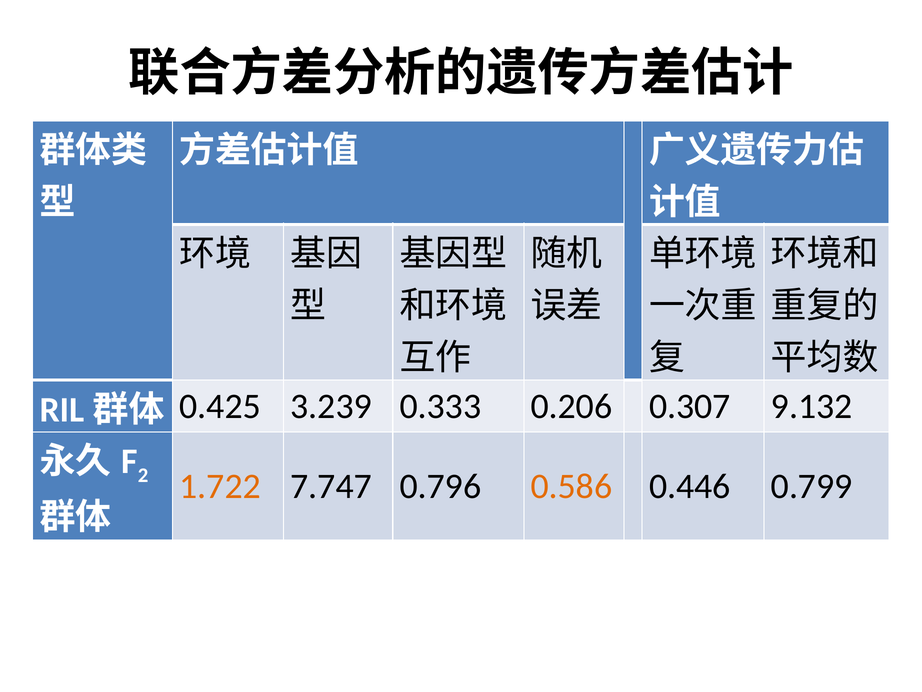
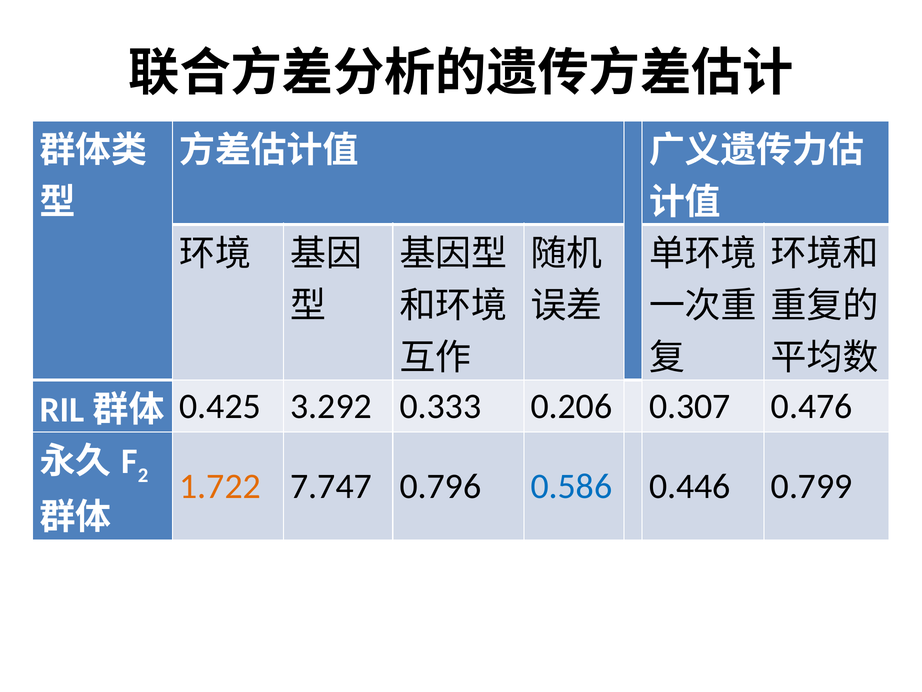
3.239: 3.239 -> 3.292 (331, 406)
9.132: 9.132 -> 0.476 (812, 406)
0.586 colour: orange -> blue (571, 486)
